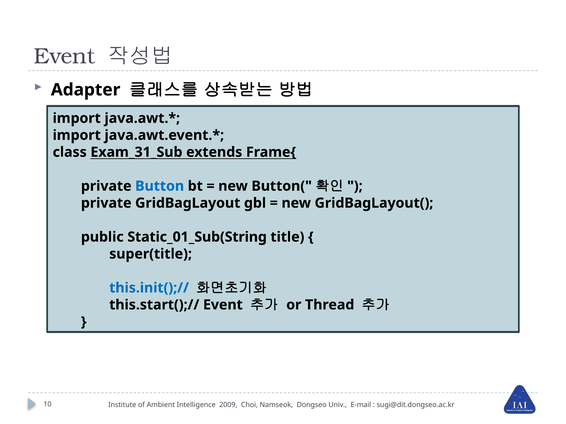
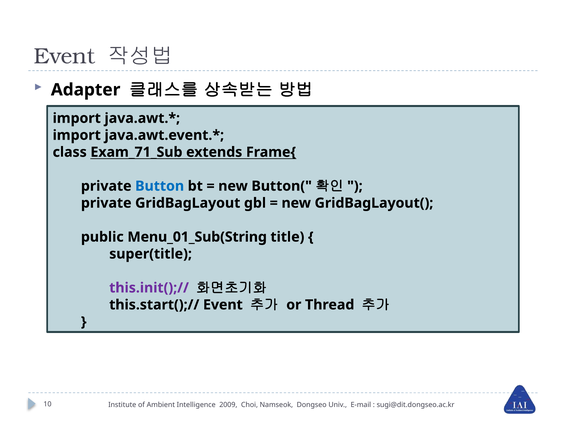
Exam_31_Sub: Exam_31_Sub -> Exam_71_Sub (136, 152)
Static_01_Sub(String: Static_01_Sub(String -> Menu_01_Sub(String (197, 237)
this.init();// colour: blue -> purple (149, 288)
